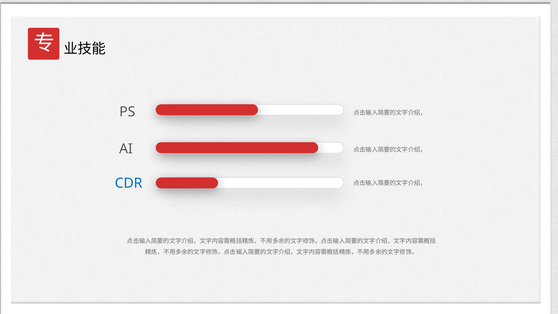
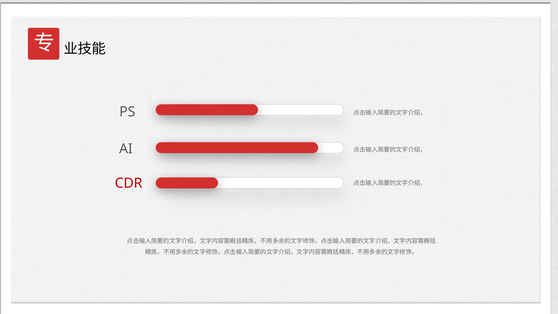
CDR colour: blue -> red (129, 183)
